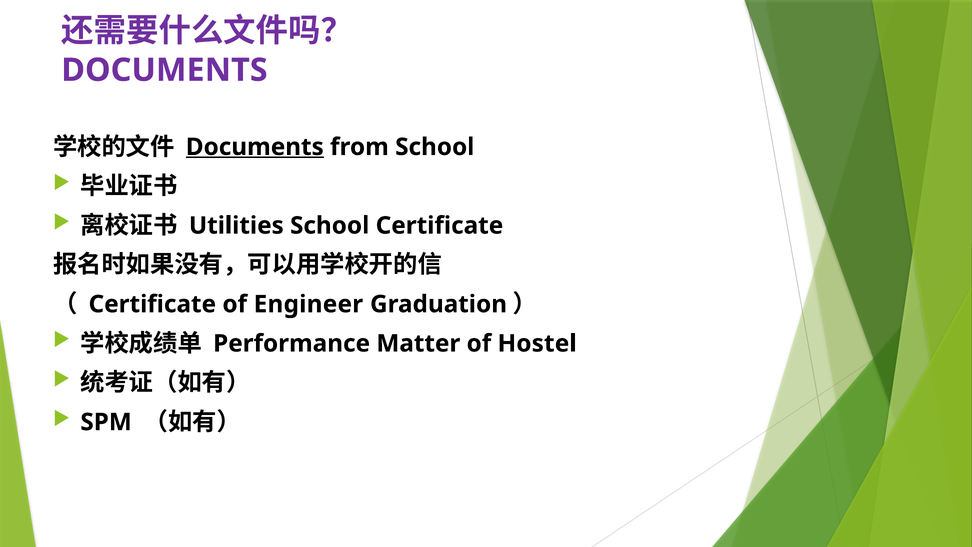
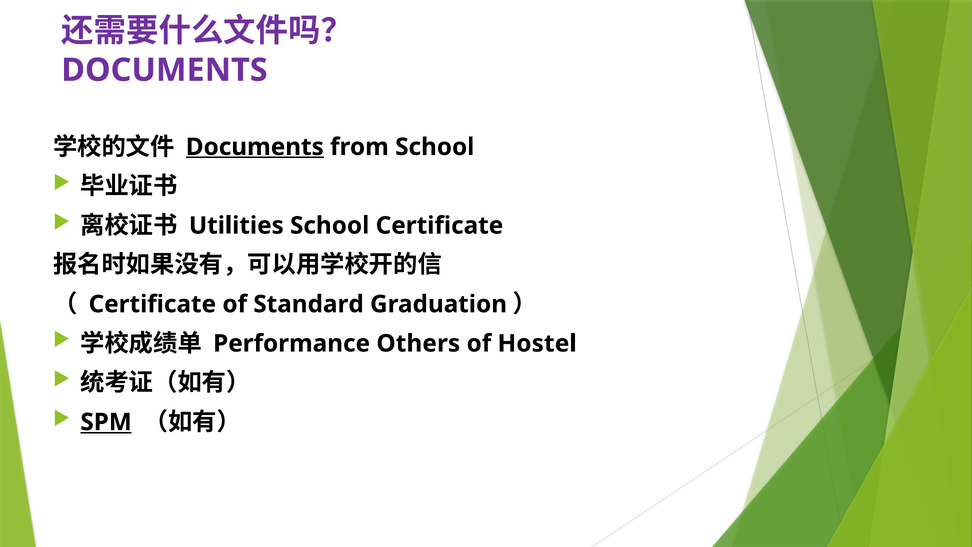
Engineer: Engineer -> Standard (309, 304)
Matter: Matter -> Others (418, 343)
SPM underline: none -> present (106, 422)
